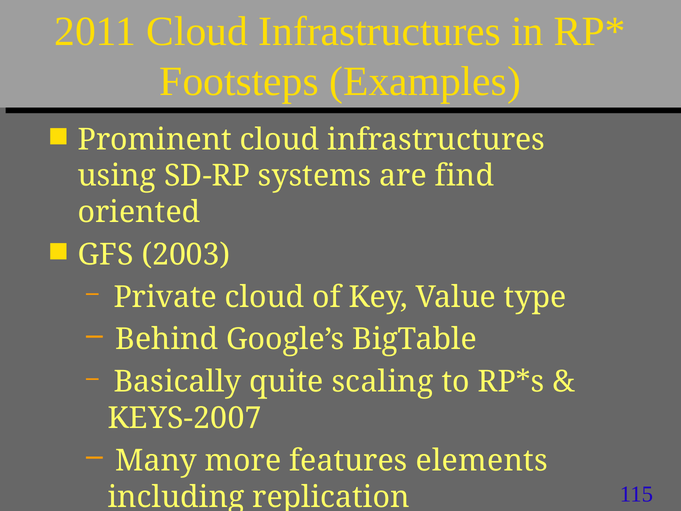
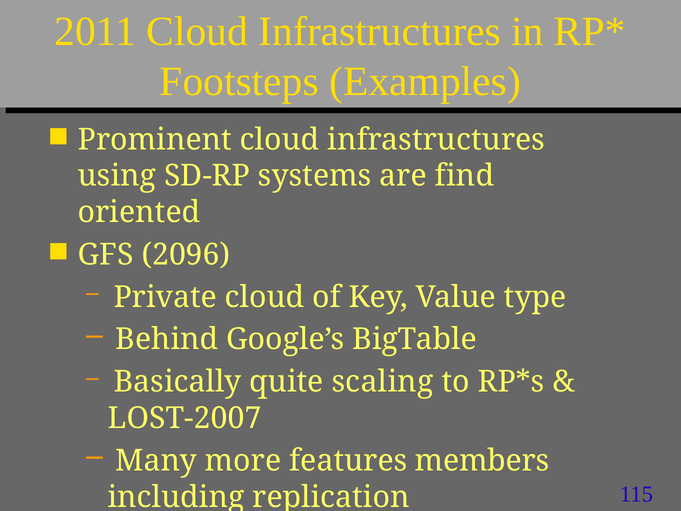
2003: 2003 -> 2096 (186, 255)
KEYS-2007: KEYS-2007 -> LOST-2007 (185, 418)
elements: elements -> members (482, 460)
